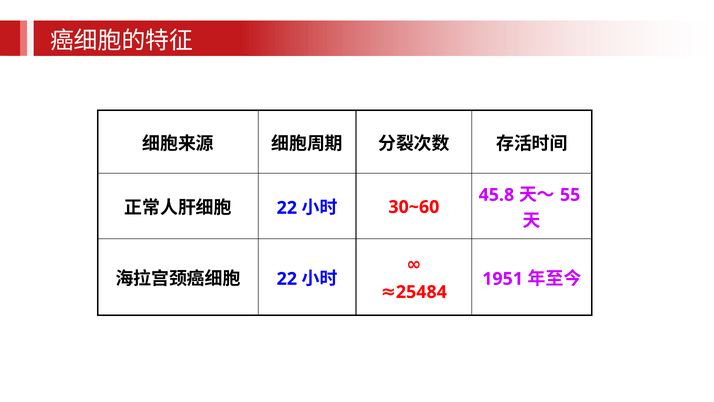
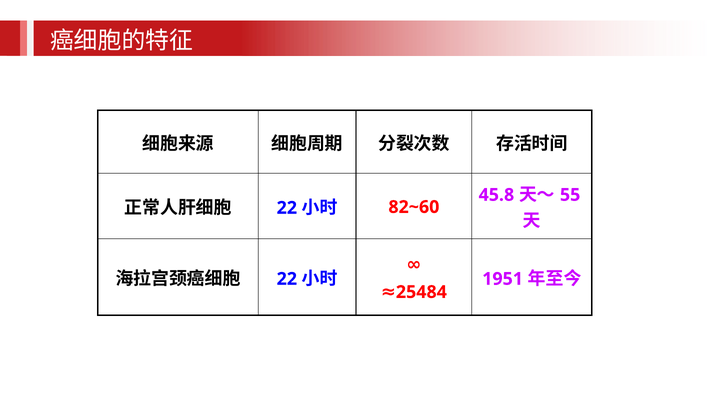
30~60: 30~60 -> 82~60 (414, 207)
